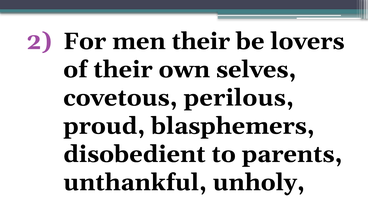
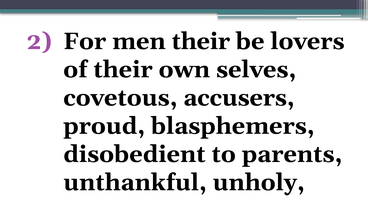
perilous: perilous -> accusers (239, 98)
